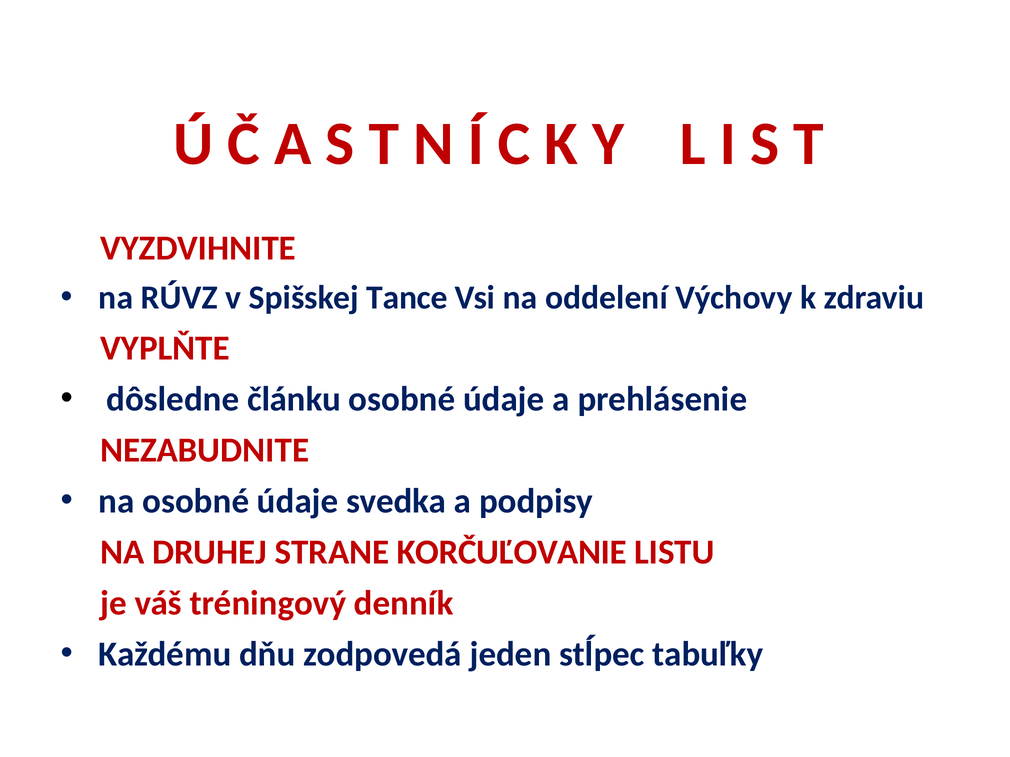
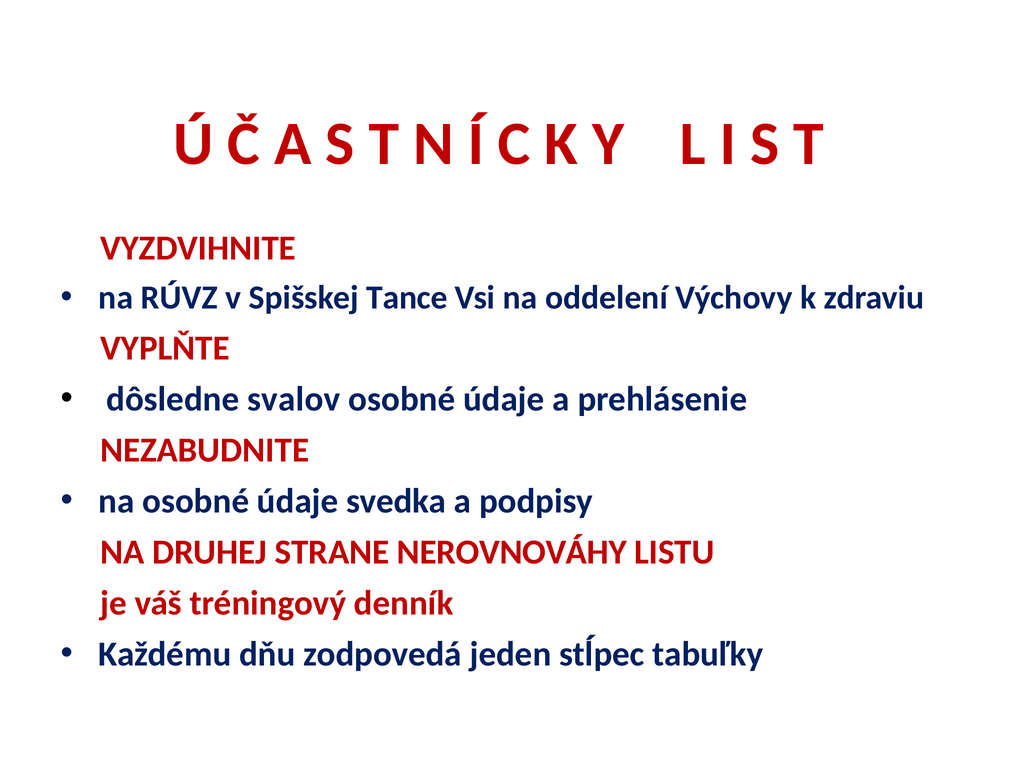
článku: článku -> svalov (294, 399)
KORČUĽOVANIE: KORČUĽOVANIE -> NEROVNOVÁHY (512, 553)
